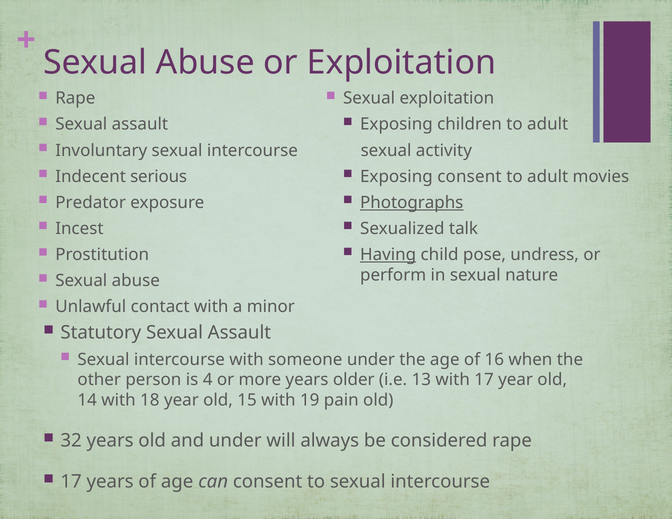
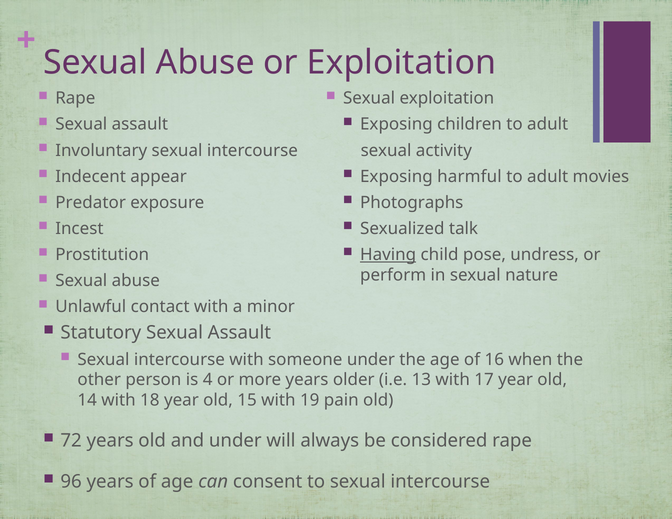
serious: serious -> appear (159, 177)
Exposing consent: consent -> harmful (469, 177)
Photographs underline: present -> none (412, 203)
32: 32 -> 72 (71, 441)
17: 17 -> 96 (71, 482)
